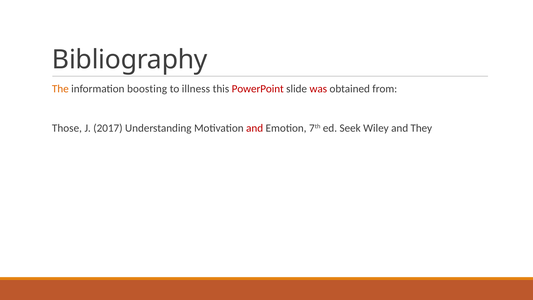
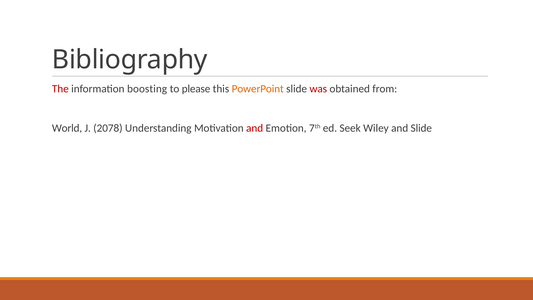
The colour: orange -> red (60, 89)
illness: illness -> please (196, 89)
PowerPoint colour: red -> orange (258, 89)
Those: Those -> World (67, 128)
2017: 2017 -> 2078 (108, 128)
and They: They -> Slide (421, 128)
